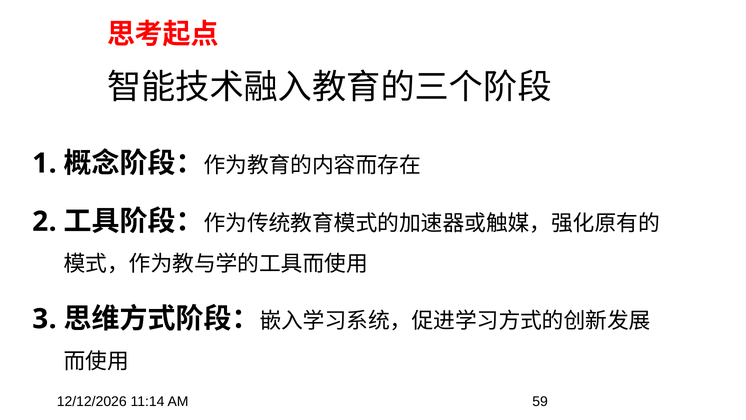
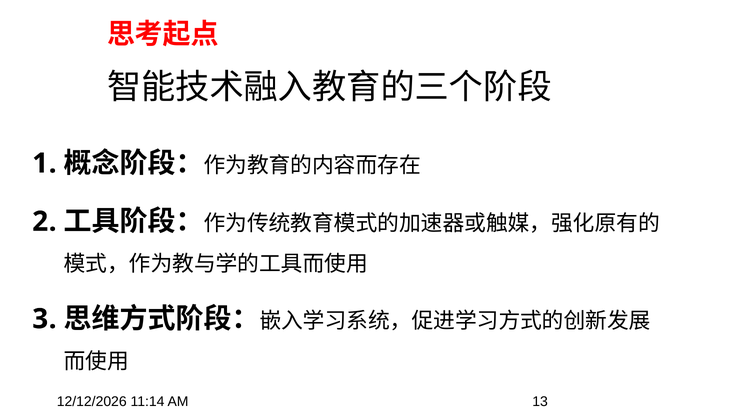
59: 59 -> 13 (540, 401)
